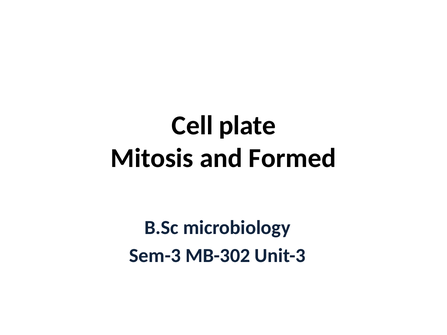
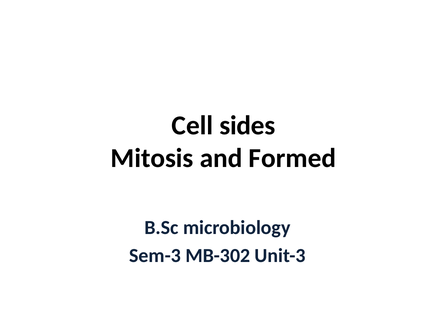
plate: plate -> sides (247, 126)
